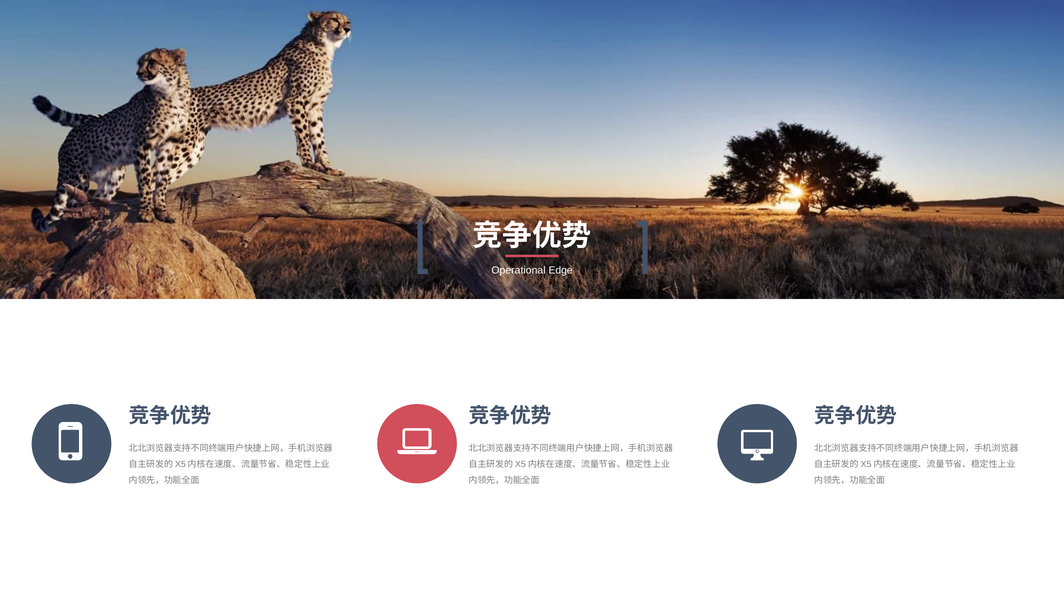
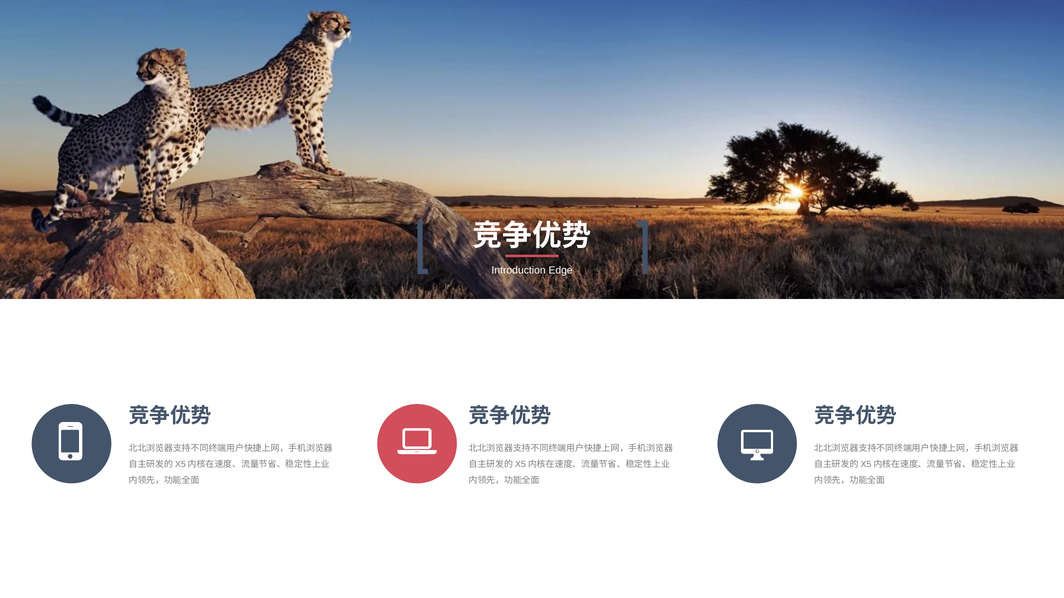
Operational: Operational -> Introduction (519, 270)
